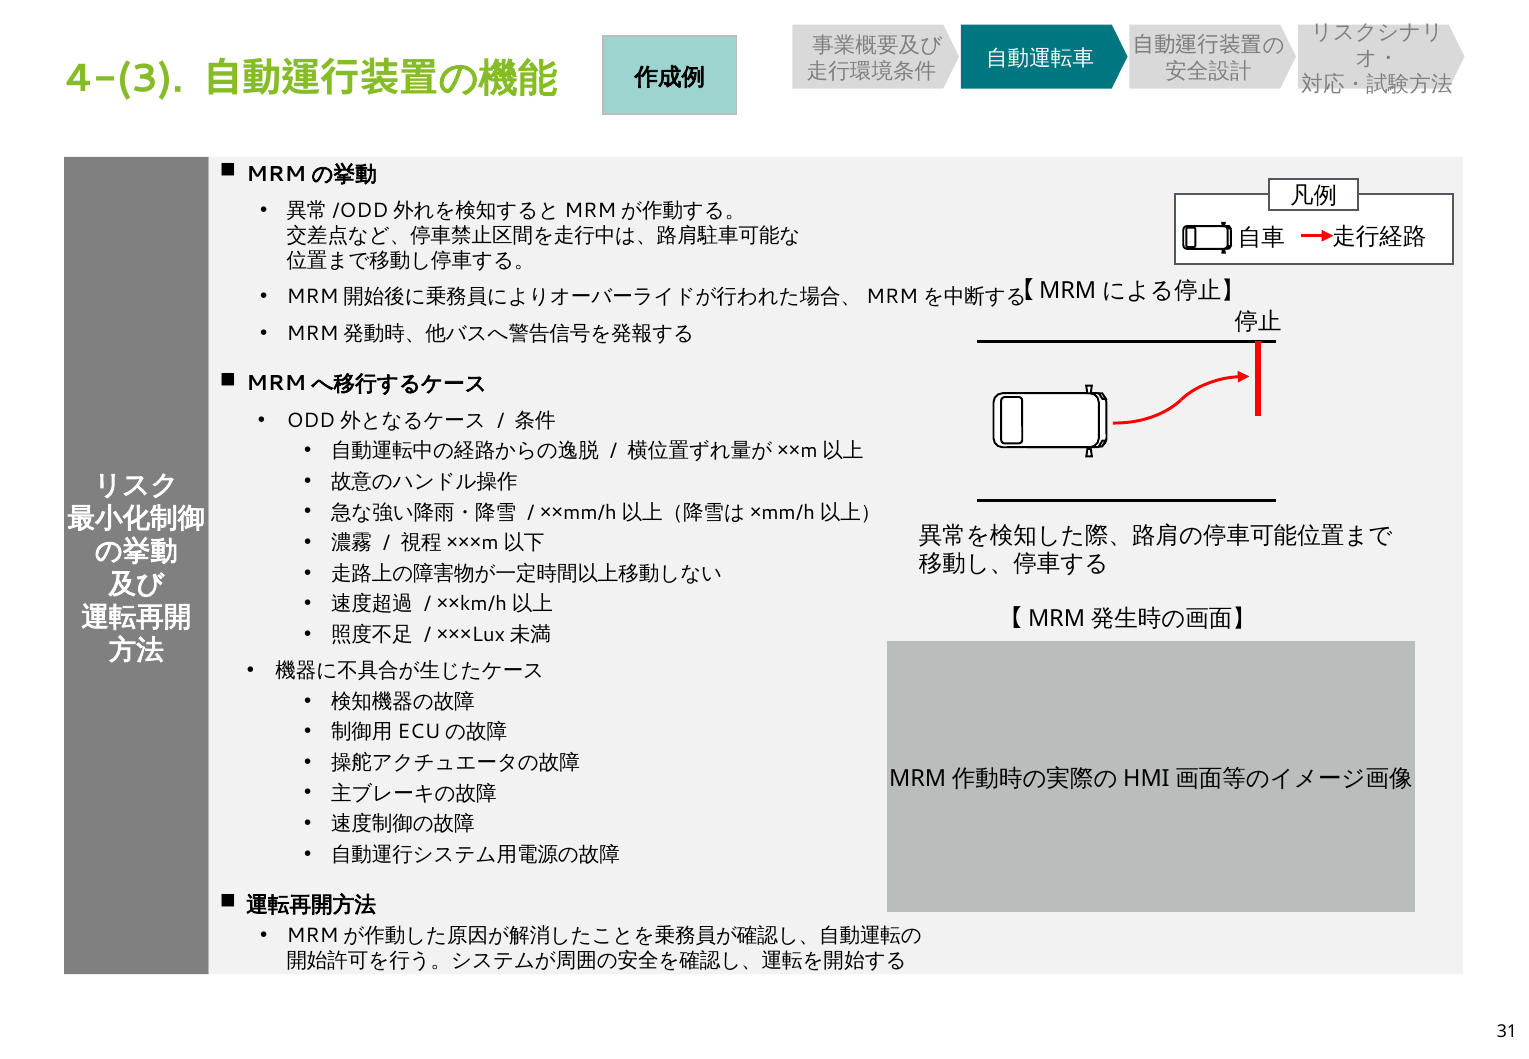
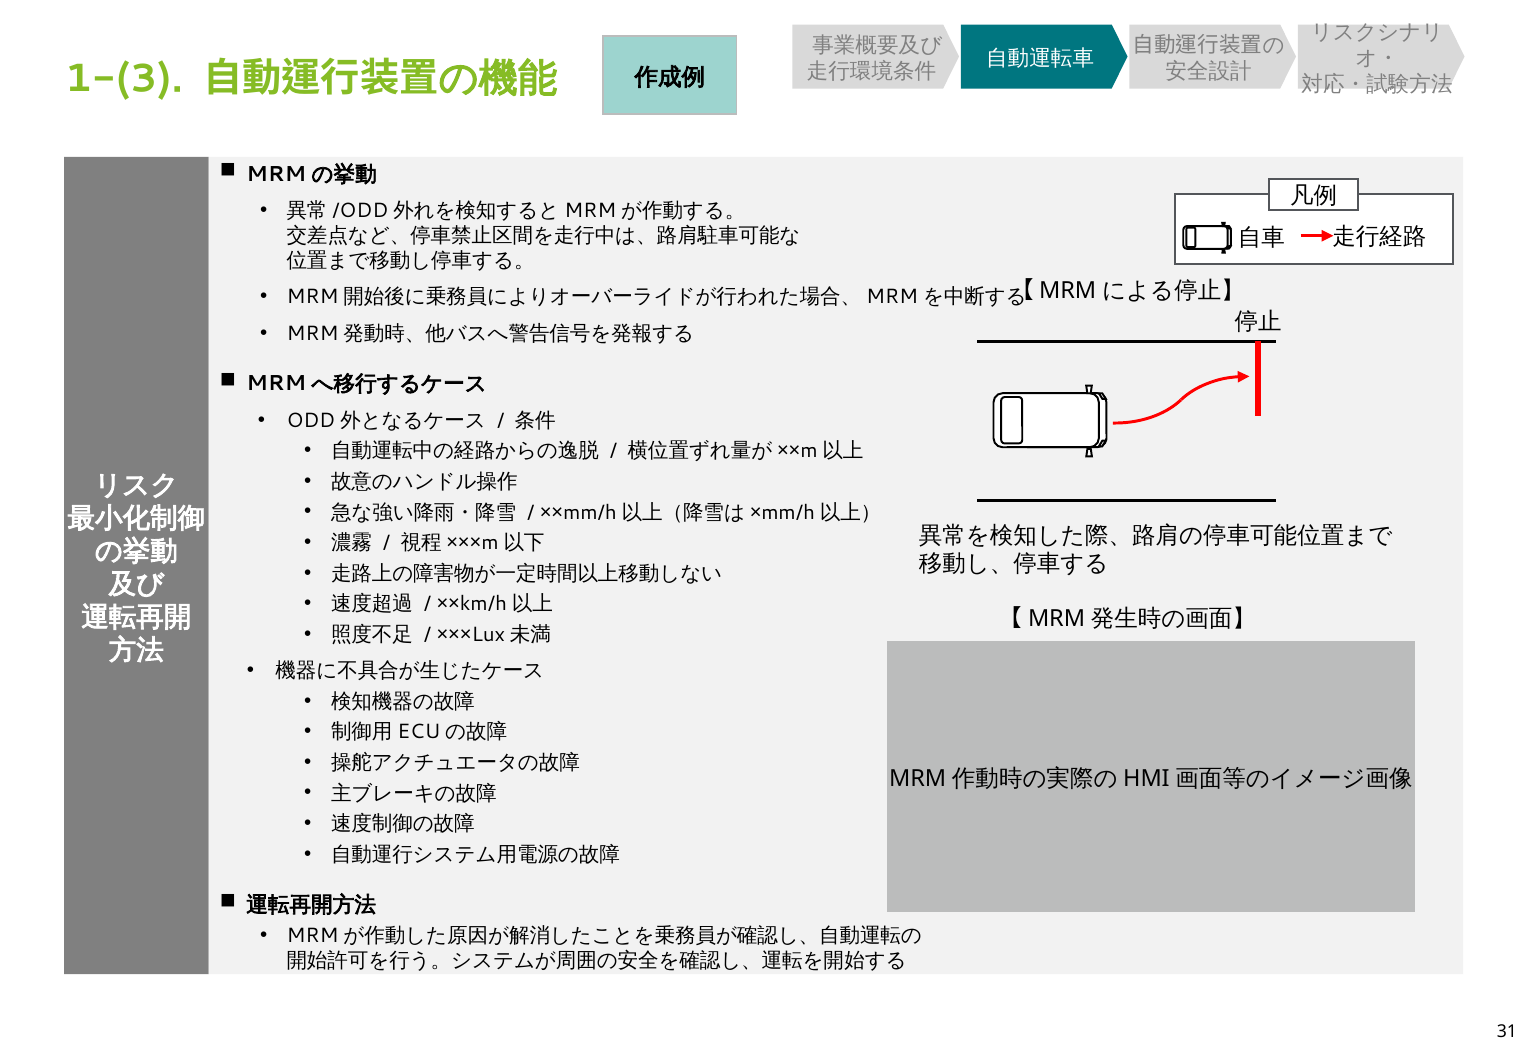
4-(3: 4-(3 -> 1-(3 (124, 78)
